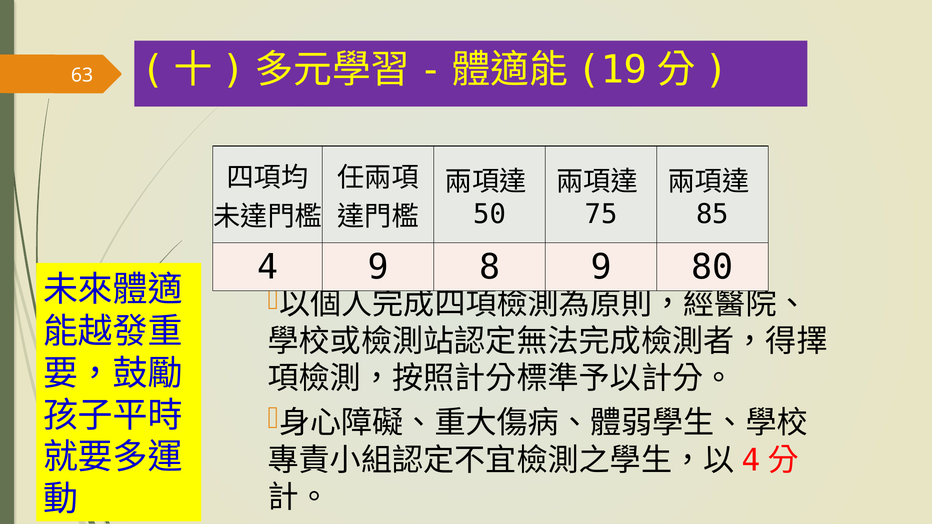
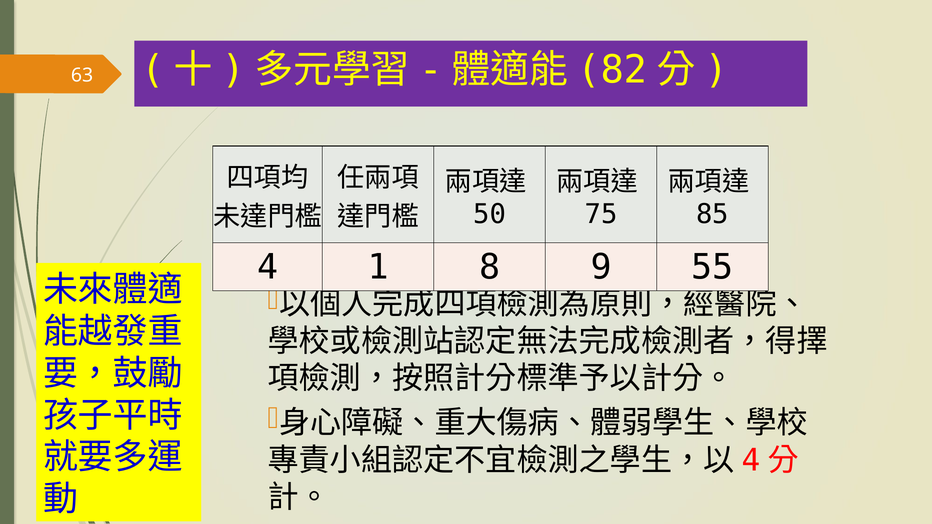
19: 19 -> 82 (612, 70)
4 9: 9 -> 1 (378, 268)
80: 80 -> 55 (712, 268)
